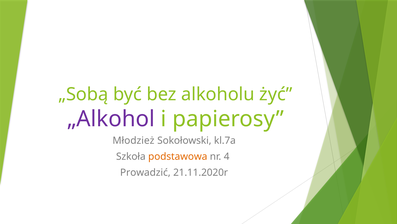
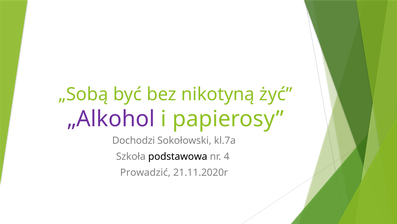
alkoholu: alkoholu -> nikotyną (218, 94)
Młodzież: Młodzież -> Dochodzi (134, 140)
podstawowa colour: orange -> black (178, 156)
